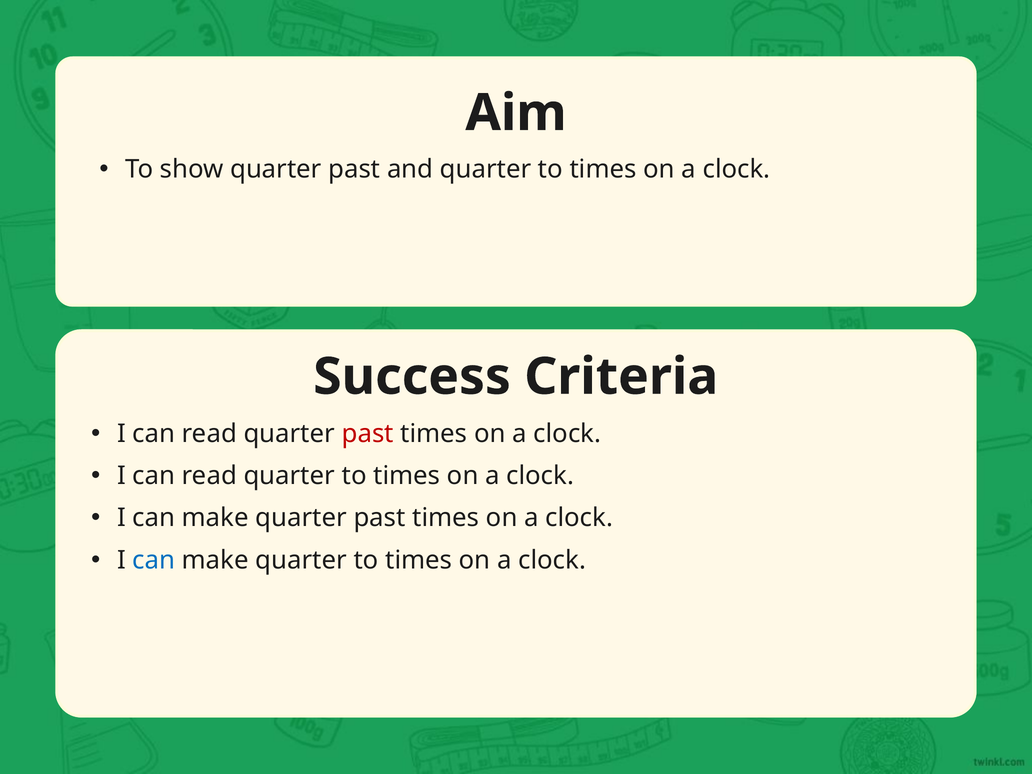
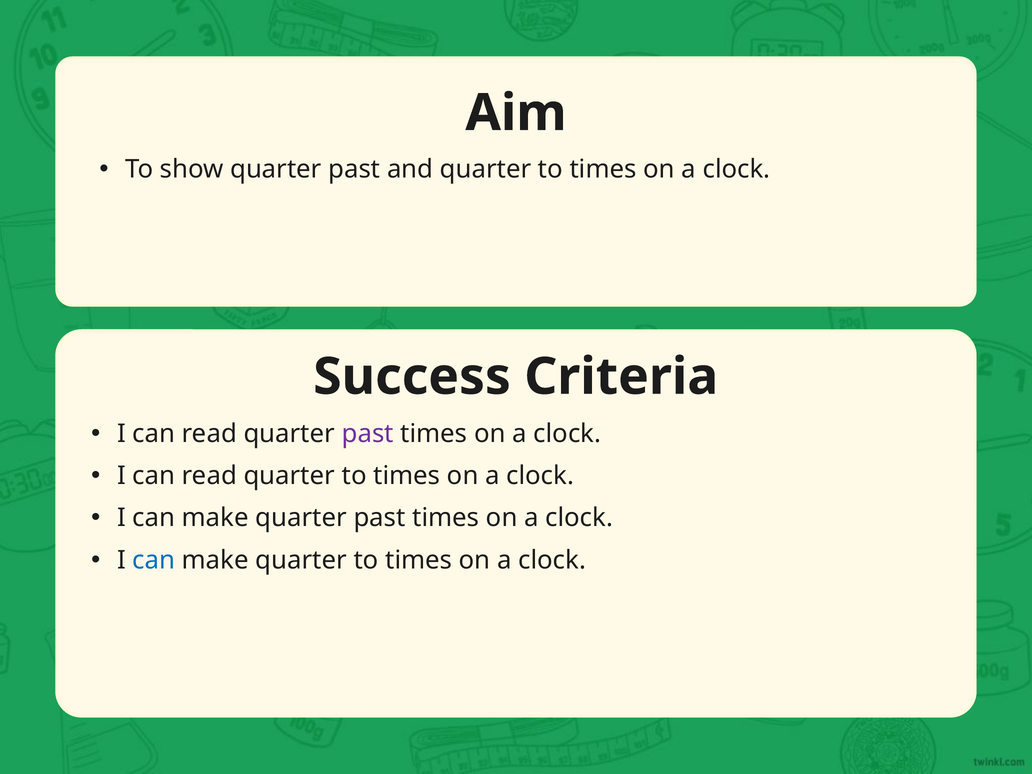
past colour: red -> purple (368, 433)
